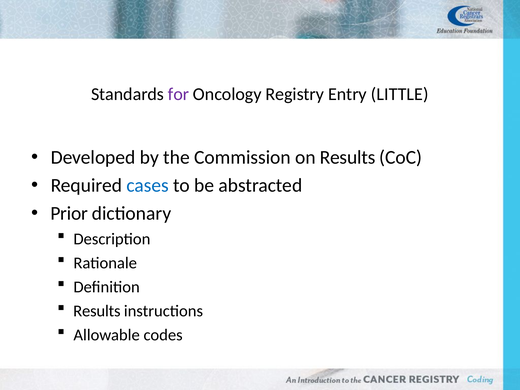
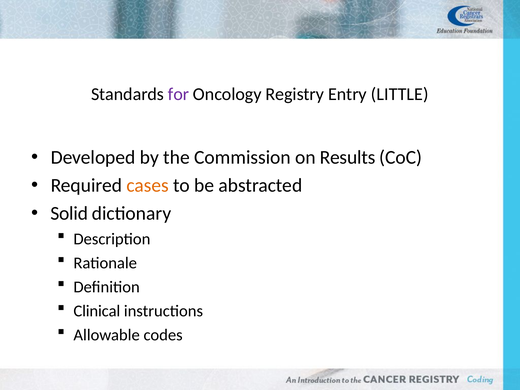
cases colour: blue -> orange (148, 185)
Prior: Prior -> Solid (69, 214)
Results: Results -> Clinical (97, 311)
